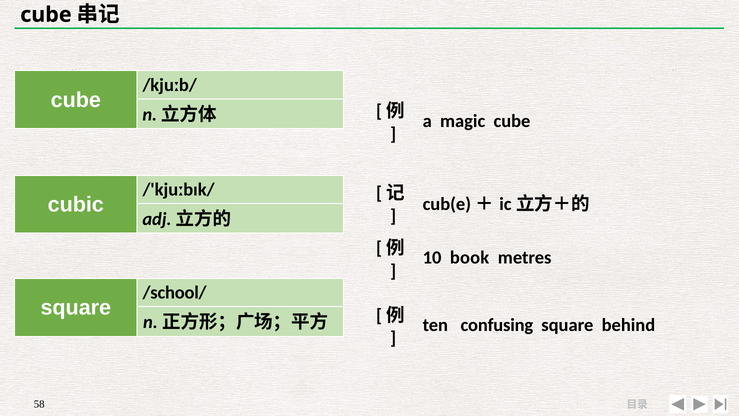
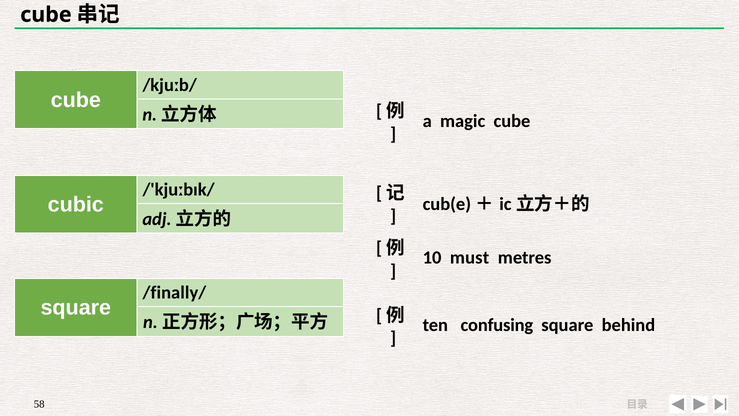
book: book -> must (470, 257)
/school/: /school/ -> /finally/ (174, 293)
